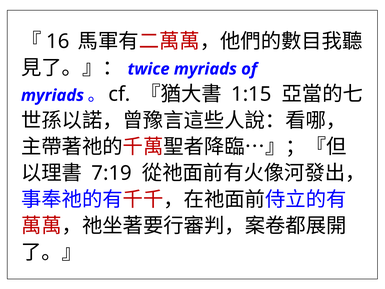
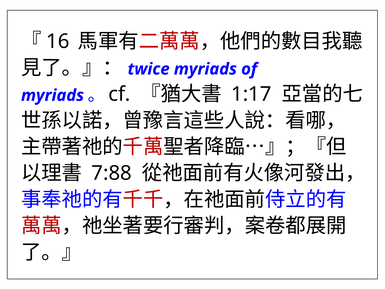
1:15: 1:15 -> 1:17 (251, 94)
7:19: 7:19 -> 7:88 (112, 173)
